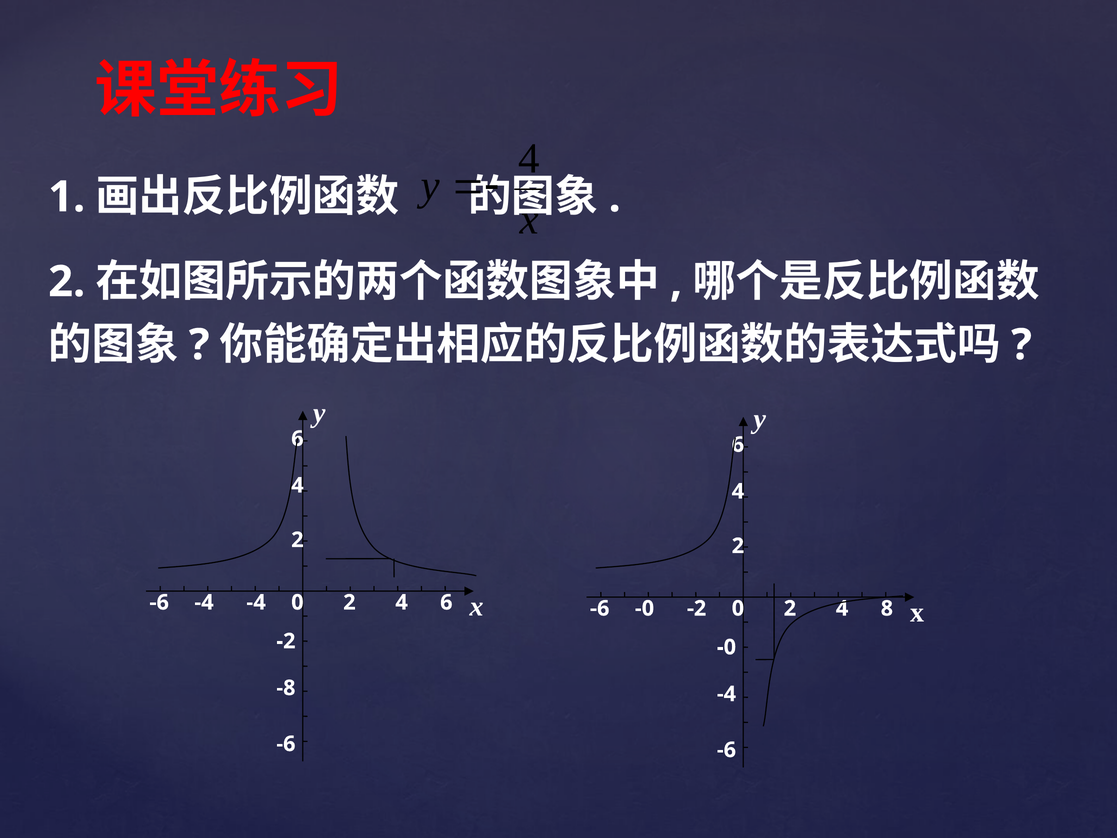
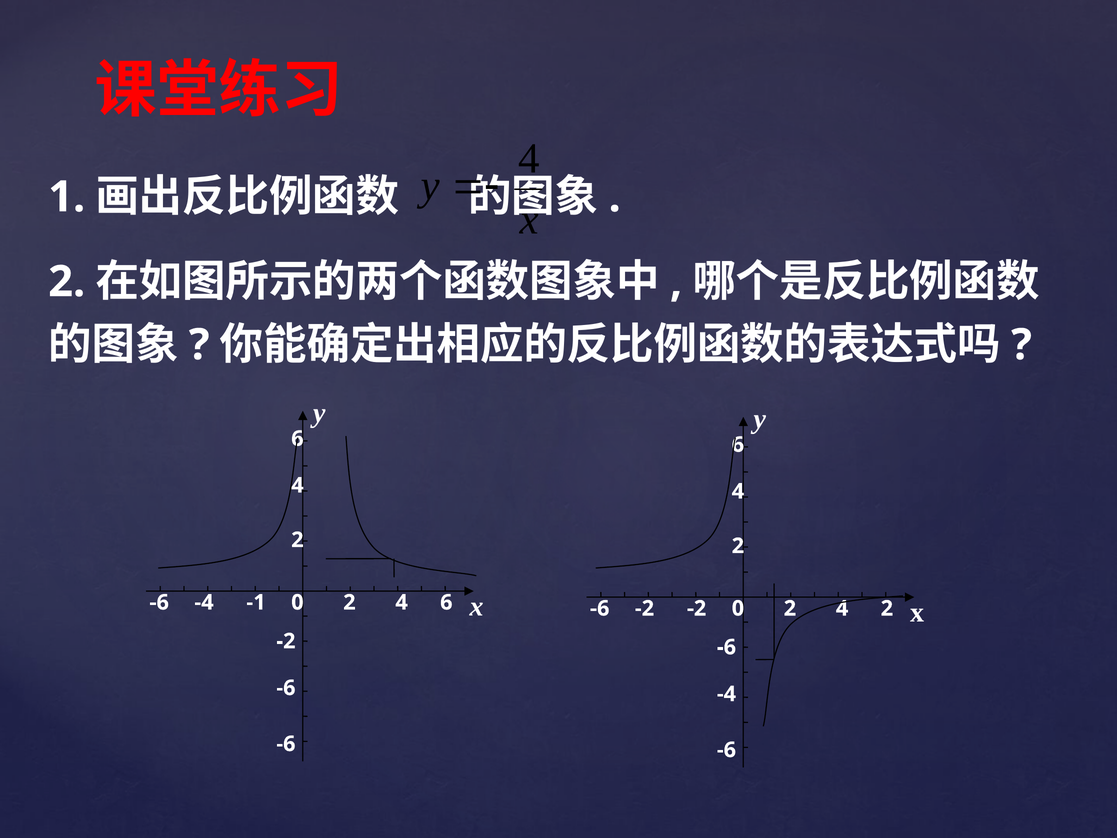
-4 -4: -4 -> -1 (256, 602)
-6 -0: -0 -> -2 (644, 608)
-2 8: 8 -> 2 (887, 608)
-0: -0 -> -6 (726, 647)
-8: -8 -> -6 (286, 688)
